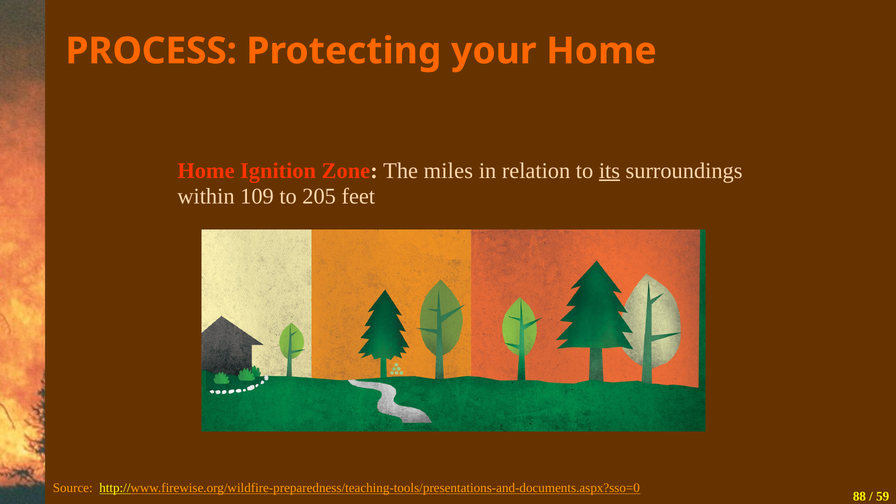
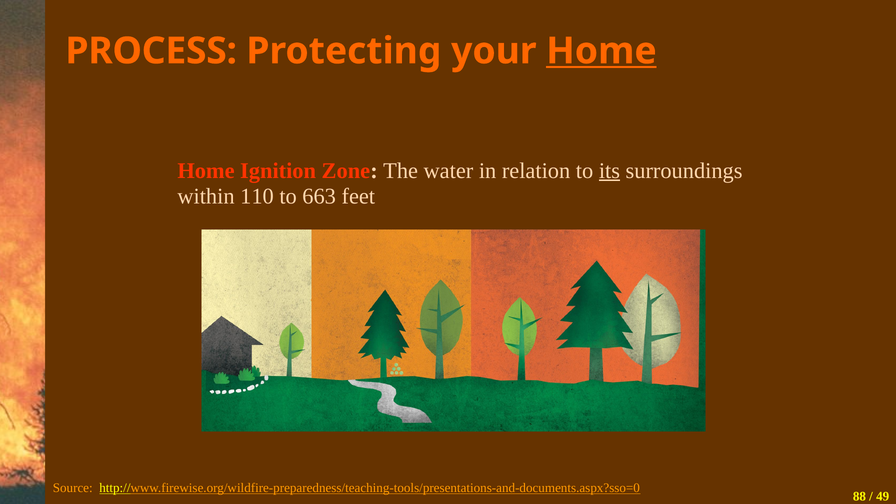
Home underline: none -> present (601, 51)
miles: miles -> water (448, 171)
109: 109 -> 110 (257, 196)
205: 205 -> 663 (319, 196)
59: 59 -> 49 (883, 496)
